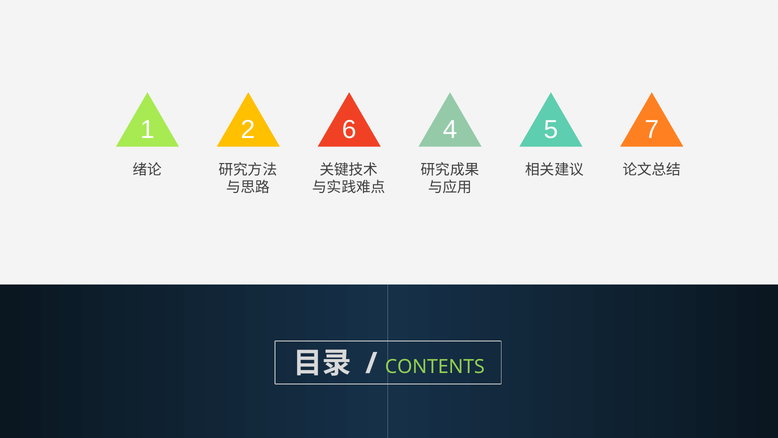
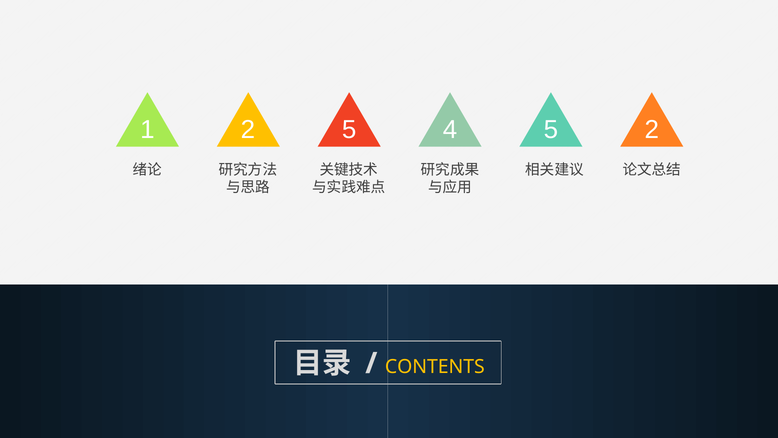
2 6: 6 -> 5 (349, 130)
5 7: 7 -> 2 (652, 130)
CONTENTS colour: light green -> yellow (435, 366)
